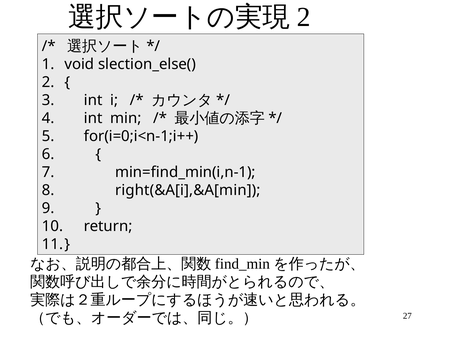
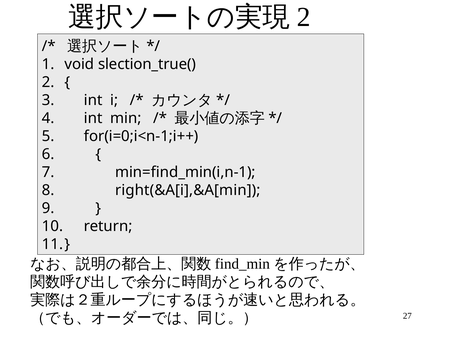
slection_else(: slection_else( -> slection_true( (147, 64)
